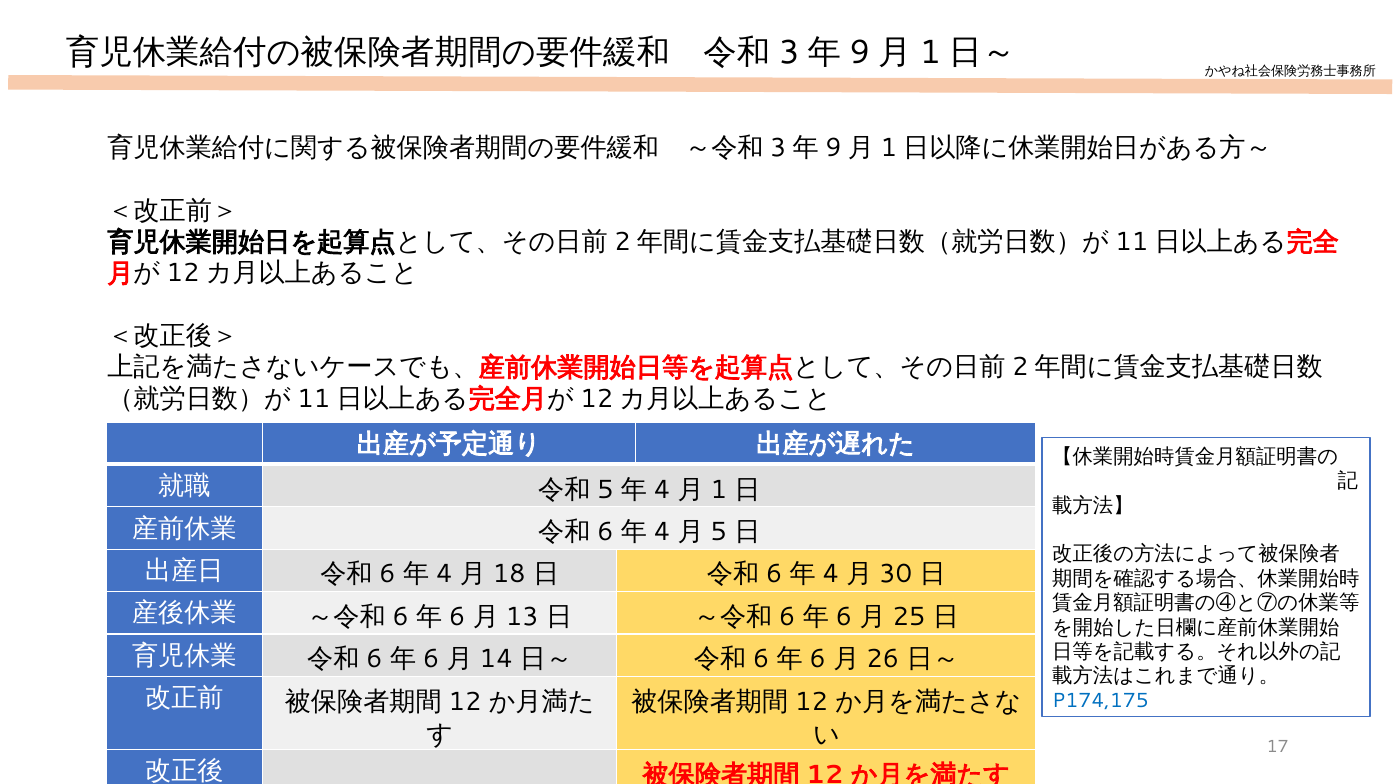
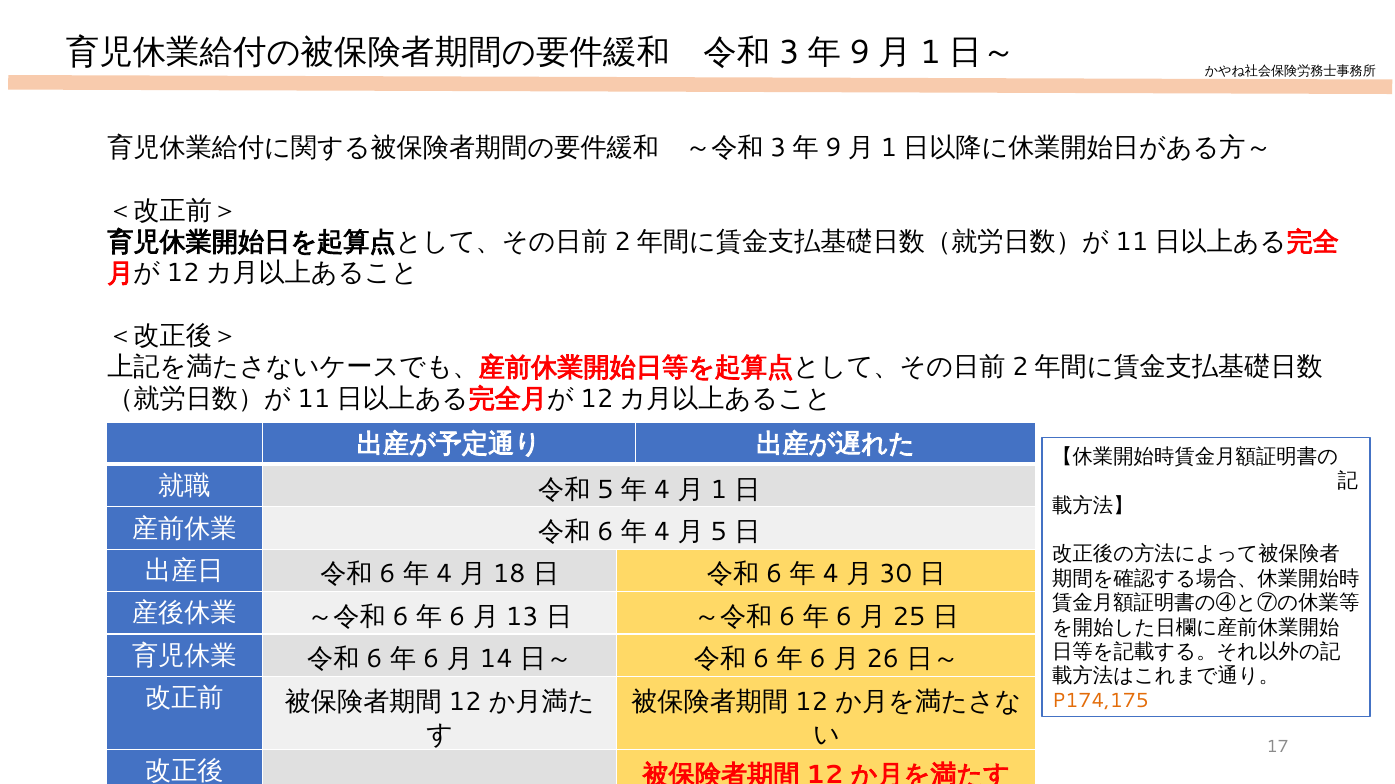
P174,175 colour: blue -> orange (1100, 701)
